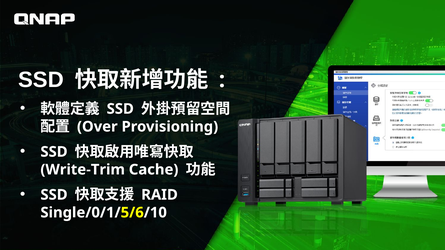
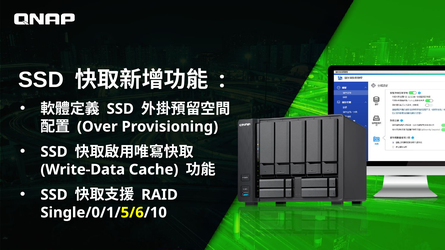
Write-Trim: Write-Trim -> Write-Data (83, 170)
